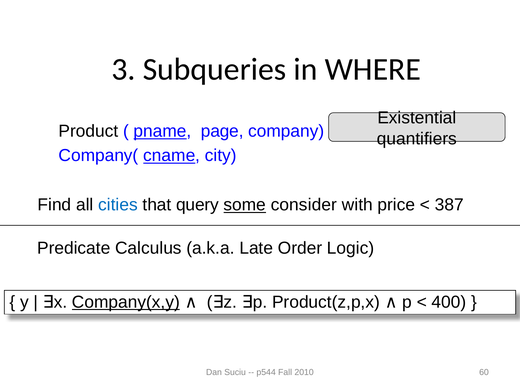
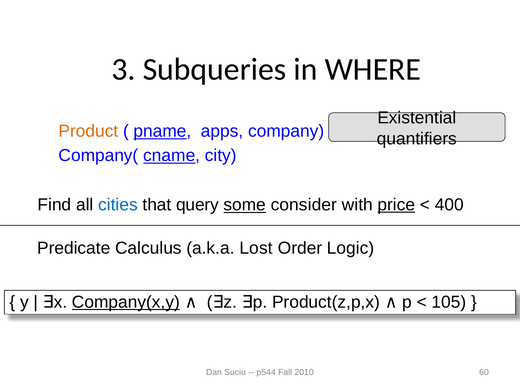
Product colour: black -> orange (88, 131)
page: page -> apps (222, 131)
price underline: none -> present (396, 205)
387: 387 -> 400 (449, 205)
Late: Late -> Lost (256, 248)
400: 400 -> 105 (449, 302)
